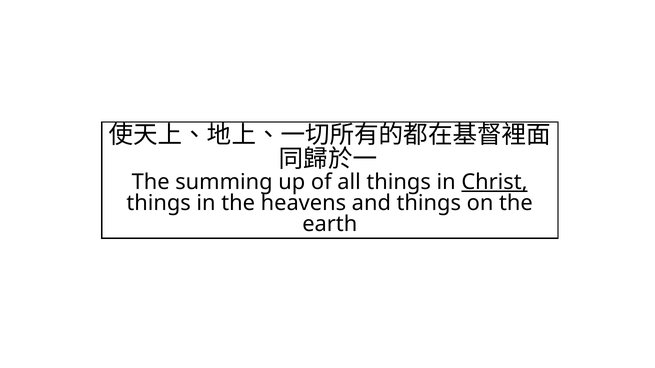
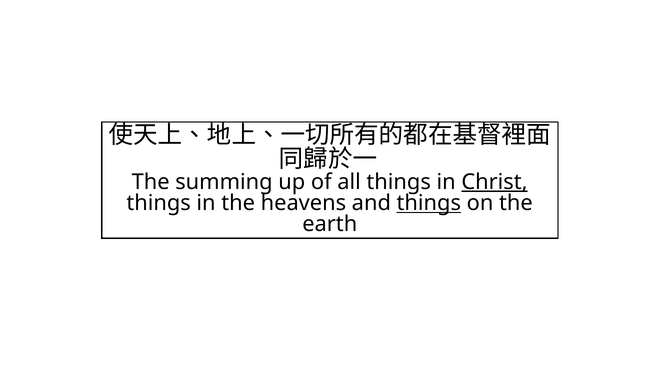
things underline: none -> present (429, 203)
